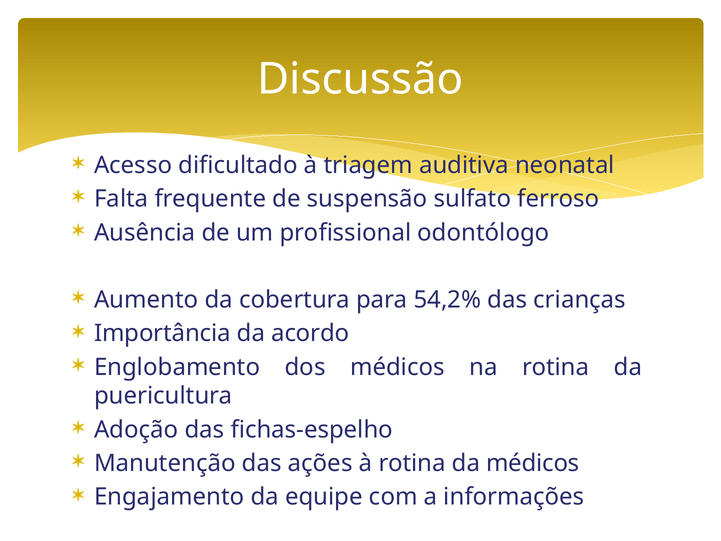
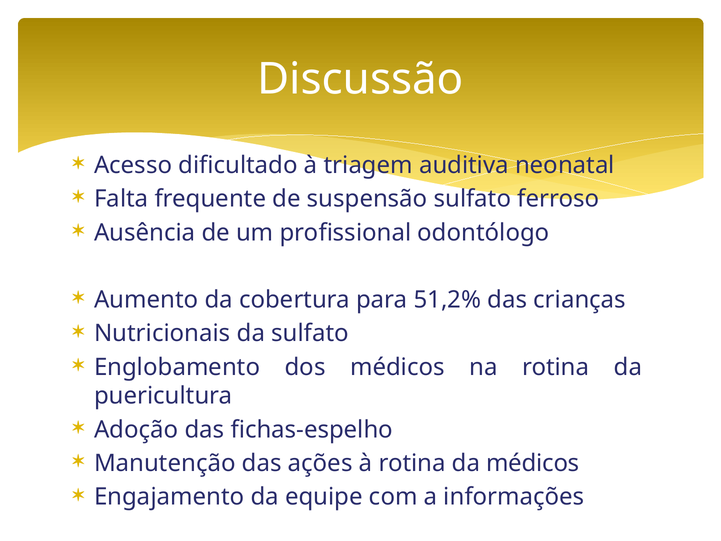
54,2%: 54,2% -> 51,2% (447, 300)
Importância: Importância -> Nutricionais (162, 333)
da acordo: acordo -> sulfato (310, 333)
